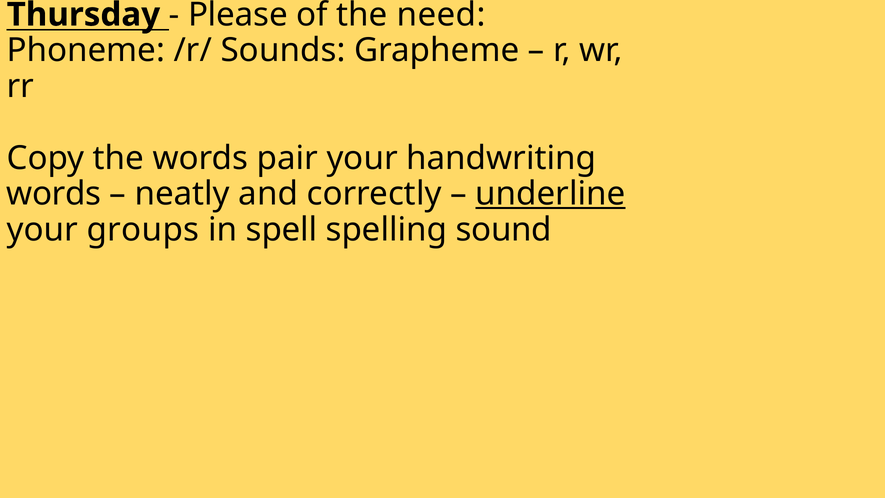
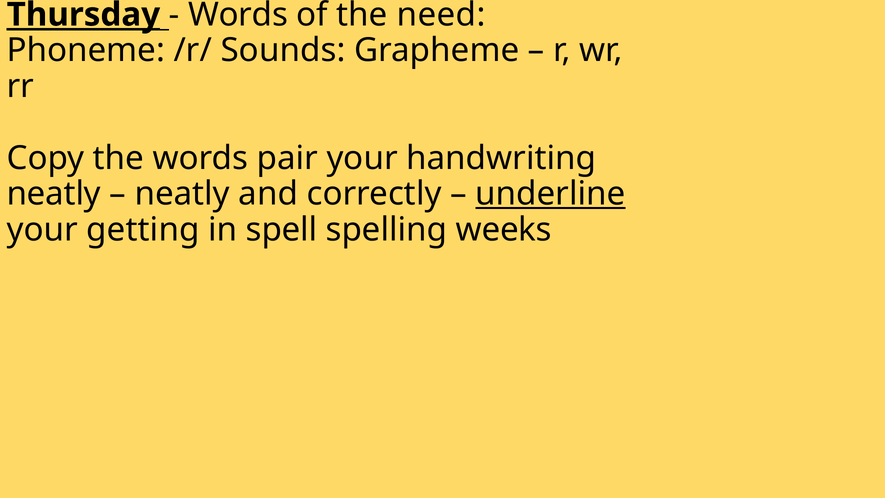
Thursday underline: none -> present (83, 15)
Please: Please -> Words (238, 15)
words: words -> neatly (54, 194)
groups: groups -> getting (143, 230)
sound: sound -> weeks (504, 230)
